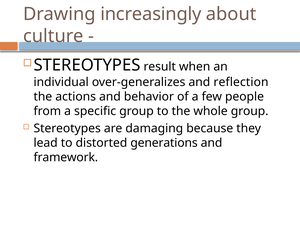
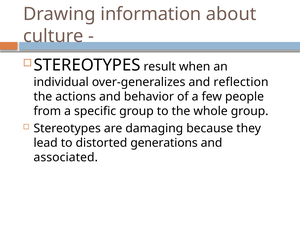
increasingly: increasingly -> information (151, 14)
framework: framework -> associated (66, 158)
